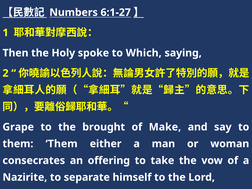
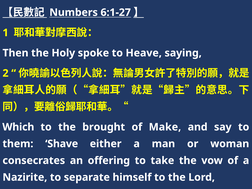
Which: Which -> Heave (144, 53)
Grape: Grape -> Which (18, 127)
them Them: Them -> Shave (62, 144)
